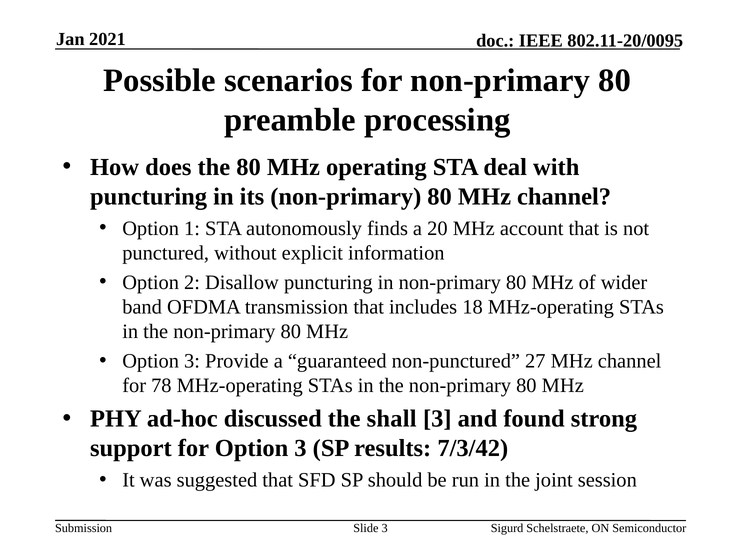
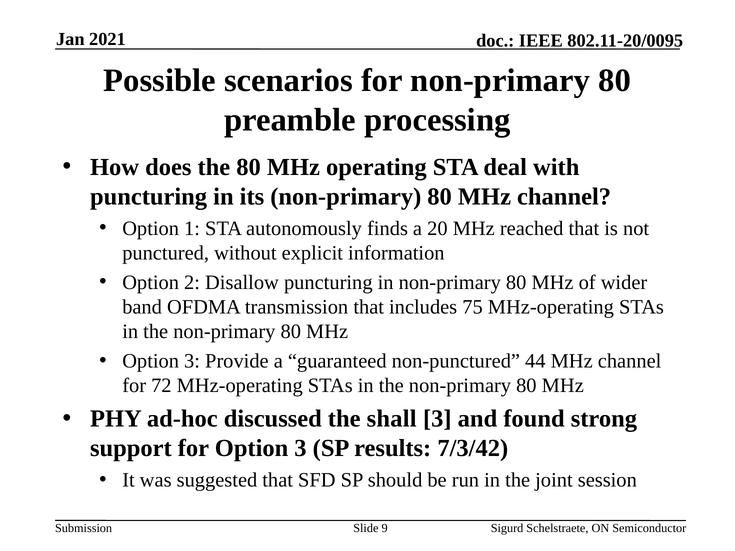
account: account -> reached (532, 228)
18: 18 -> 75 (473, 307)
27: 27 -> 44 (535, 361)
78: 78 -> 72 (161, 386)
Slide 3: 3 -> 9 (385, 529)
